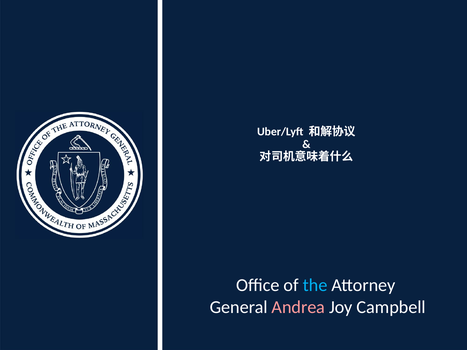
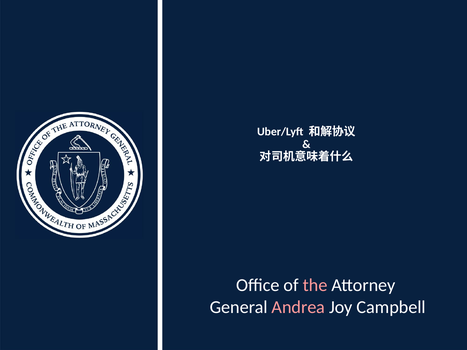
the colour: light blue -> pink (315, 285)
